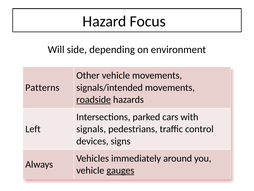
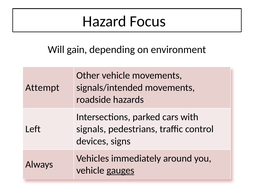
side: side -> gain (77, 49)
Patterns: Patterns -> Attempt (42, 87)
roadside underline: present -> none (94, 99)
